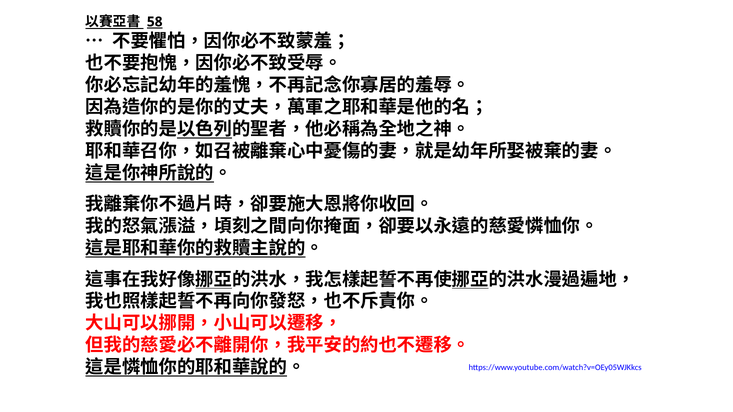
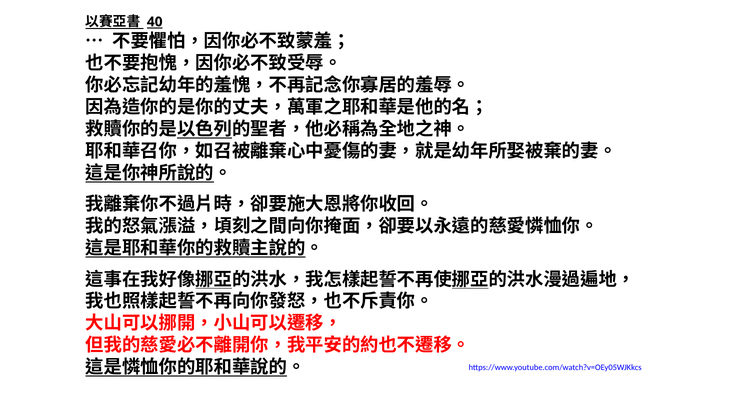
58: 58 -> 40 (155, 22)
